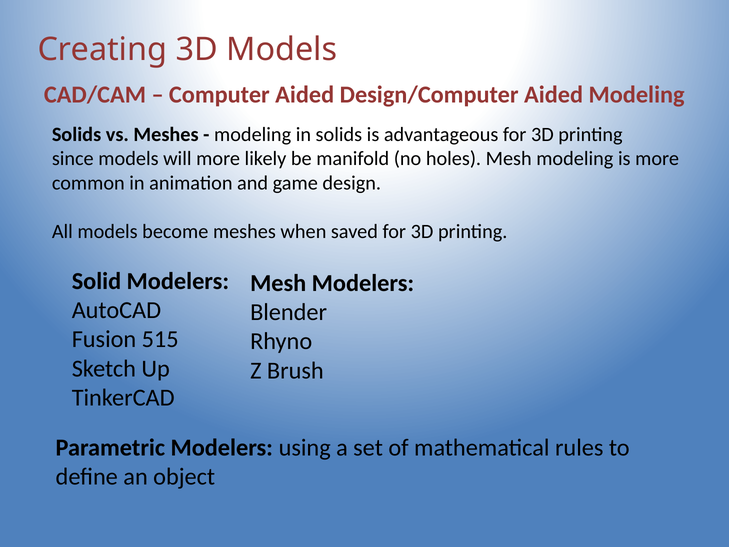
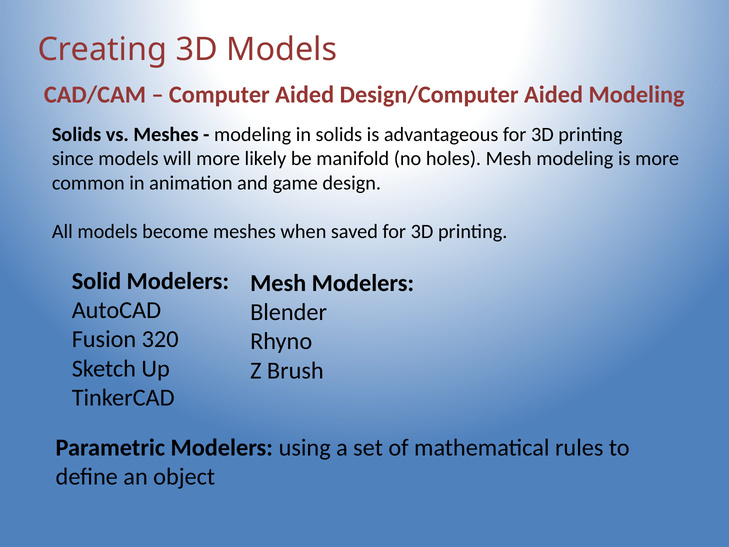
515: 515 -> 320 (160, 339)
